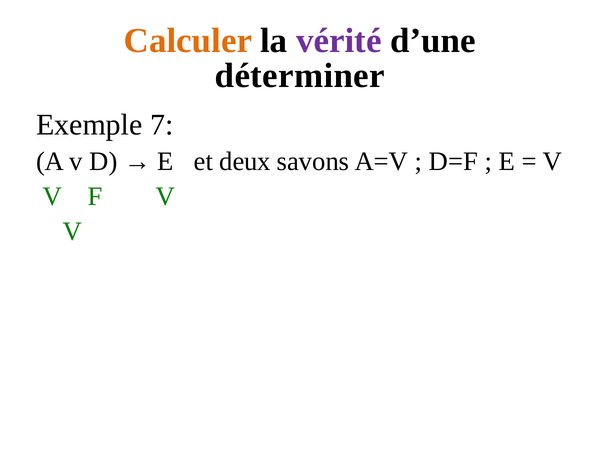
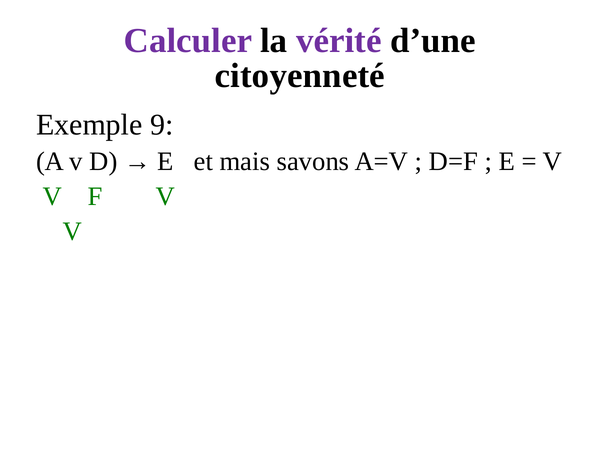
Calculer colour: orange -> purple (188, 41)
déterminer: déterminer -> citoyenneté (300, 76)
7: 7 -> 9 (162, 125)
deux: deux -> mais (245, 162)
